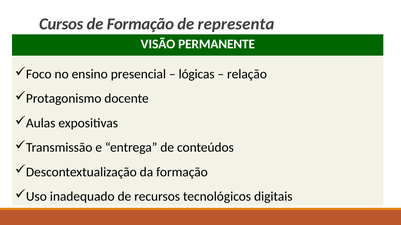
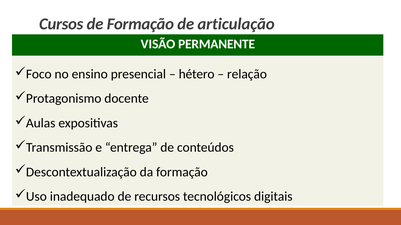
representa: representa -> articulação (236, 24)
lógicas: lógicas -> hétero (197, 74)
